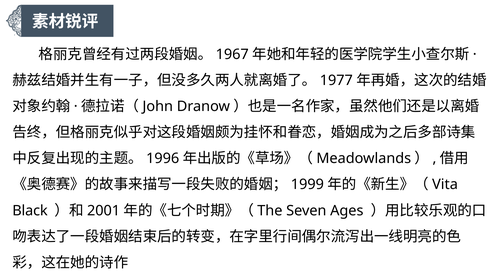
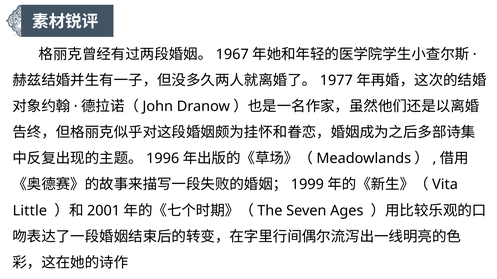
Black: Black -> Little (30, 211)
